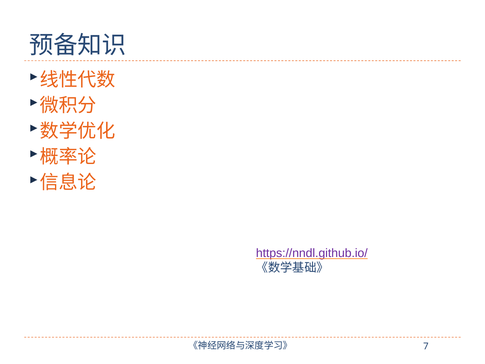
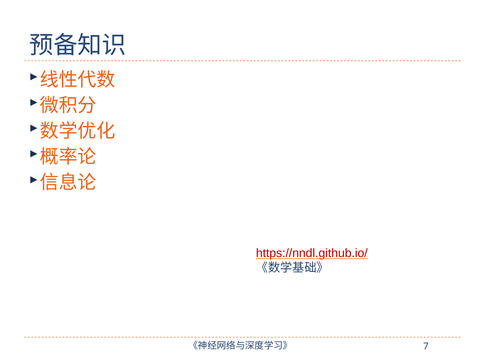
https://nndl.github.io/ colour: purple -> red (312, 253)
